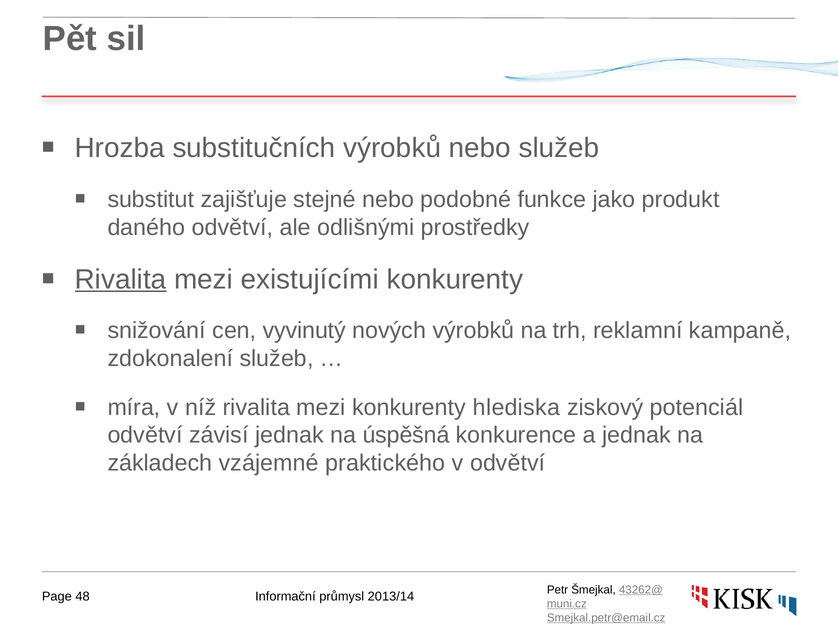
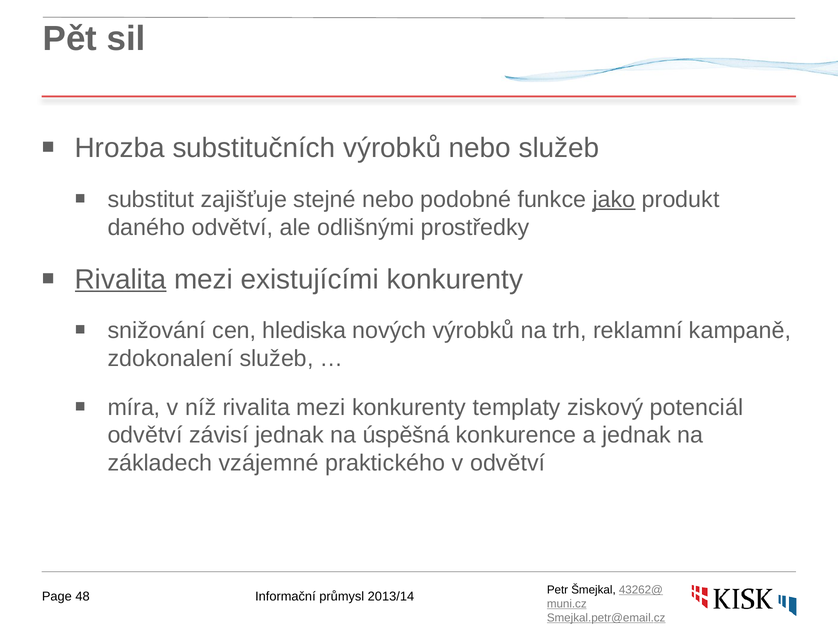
jako underline: none -> present (614, 200)
vyvinutý: vyvinutý -> hlediska (304, 331)
hlediska: hlediska -> templaty (517, 408)
